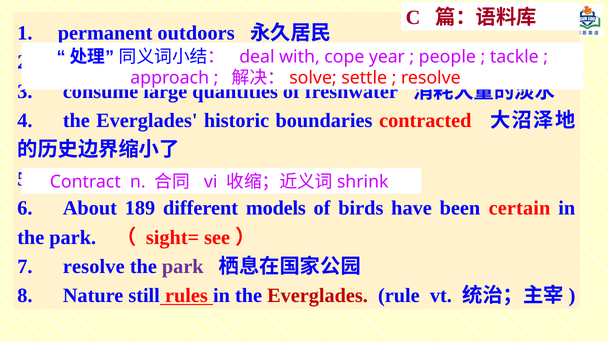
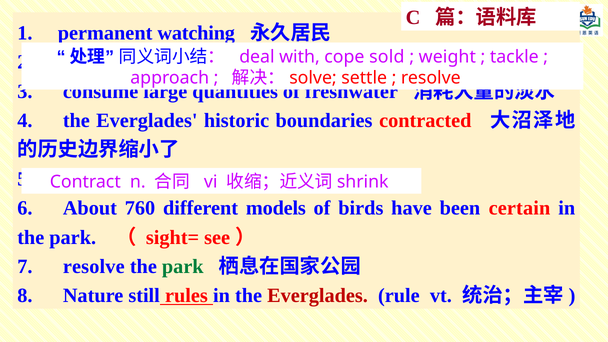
outdoors: outdoors -> watching (196, 33)
year: year -> sold (387, 57)
people: people -> weight (447, 57)
189: 189 -> 760 (140, 208)
park colour: purple -> green (183, 267)
